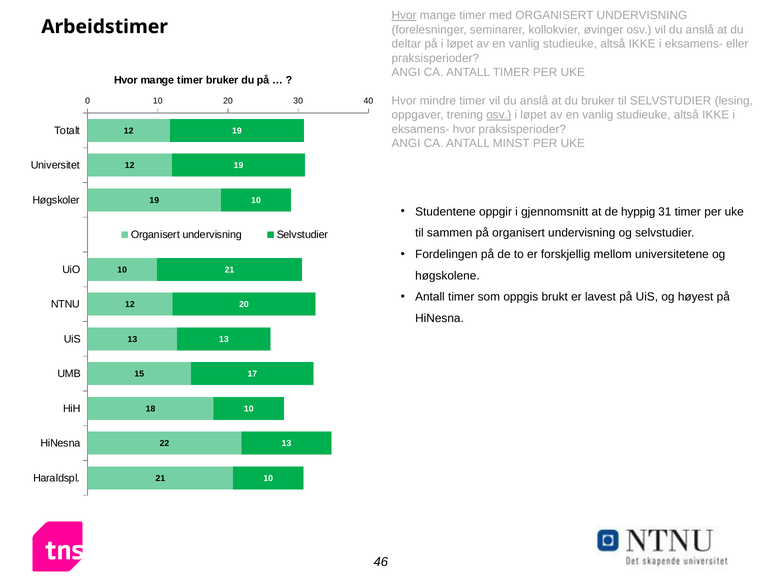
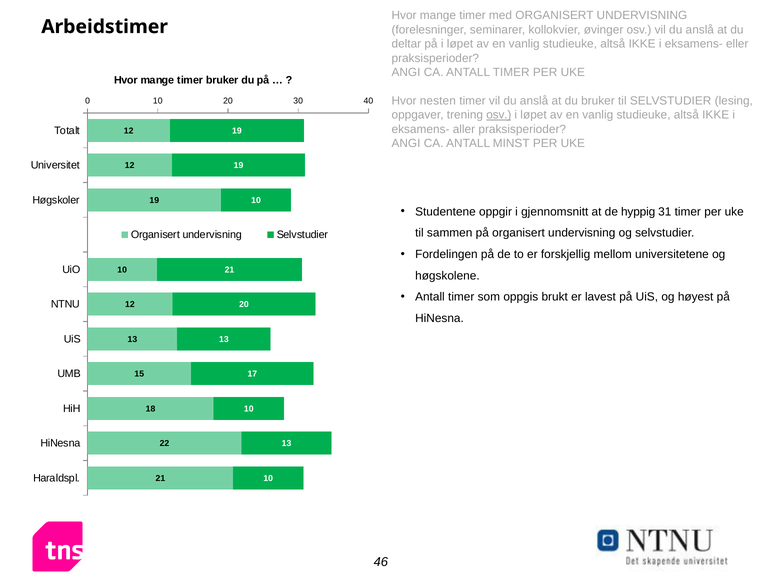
Hvor underline: present -> none (404, 15)
mindre: mindre -> nesten (438, 101)
eksamens- hvor: hvor -> aller (464, 129)
